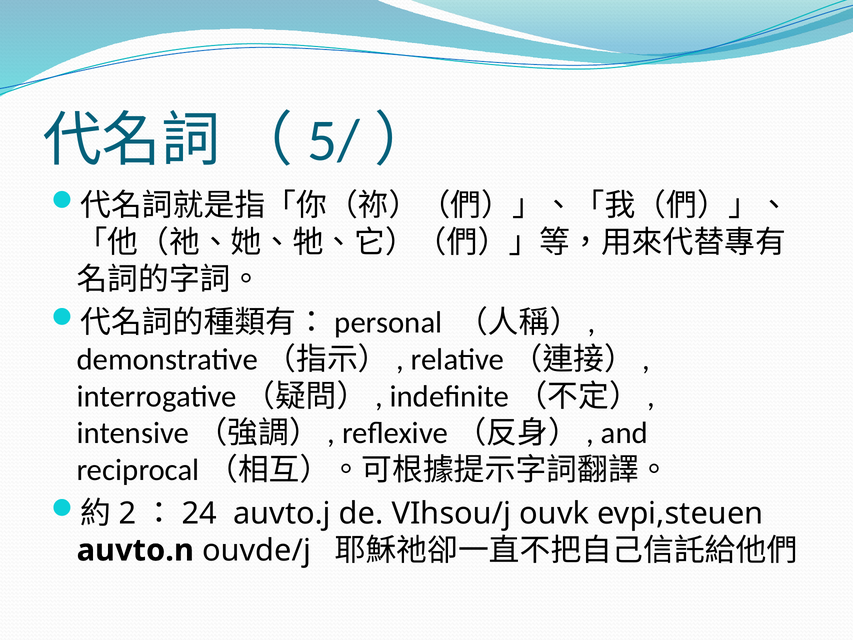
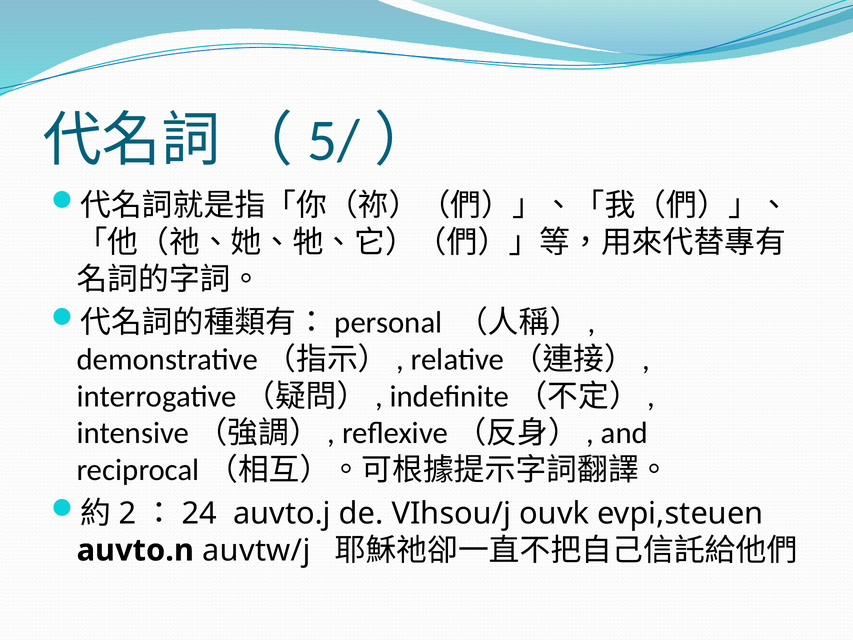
ouvde/j: ouvde/j -> auvtw/j (256, 550)
